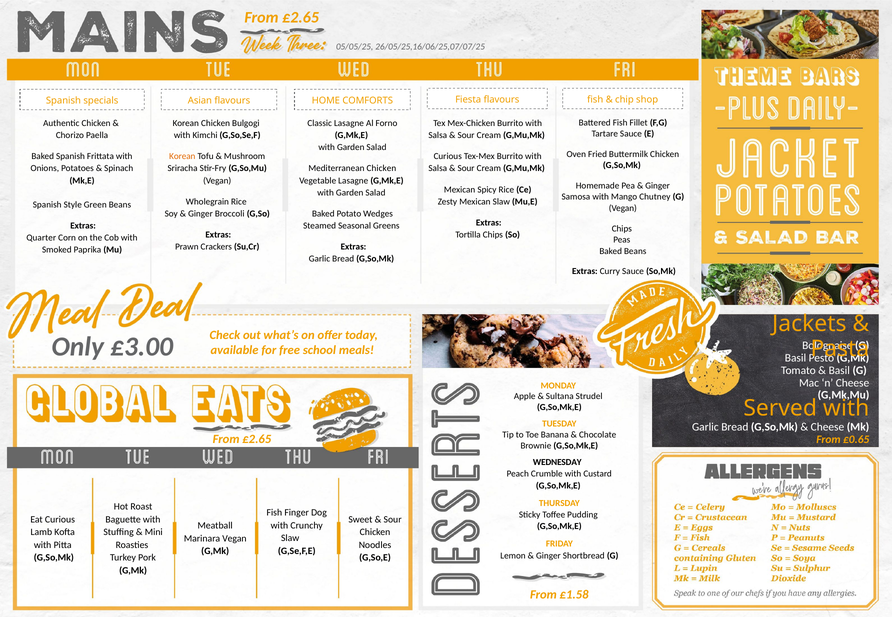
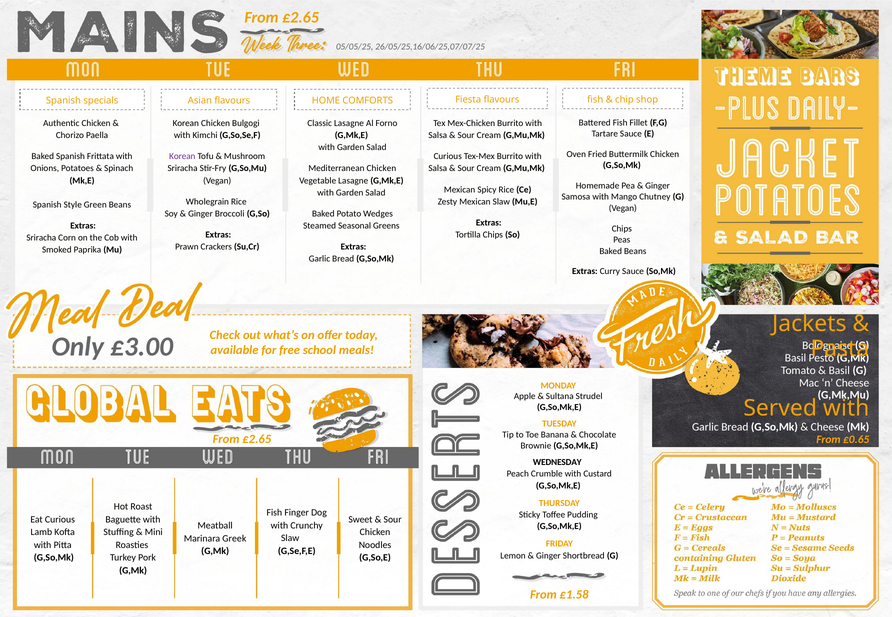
Korean colour: orange -> purple (182, 157)
Quarter: Quarter -> Sriracha (41, 238)
Marinara Vegan: Vegan -> Greek (234, 539)
